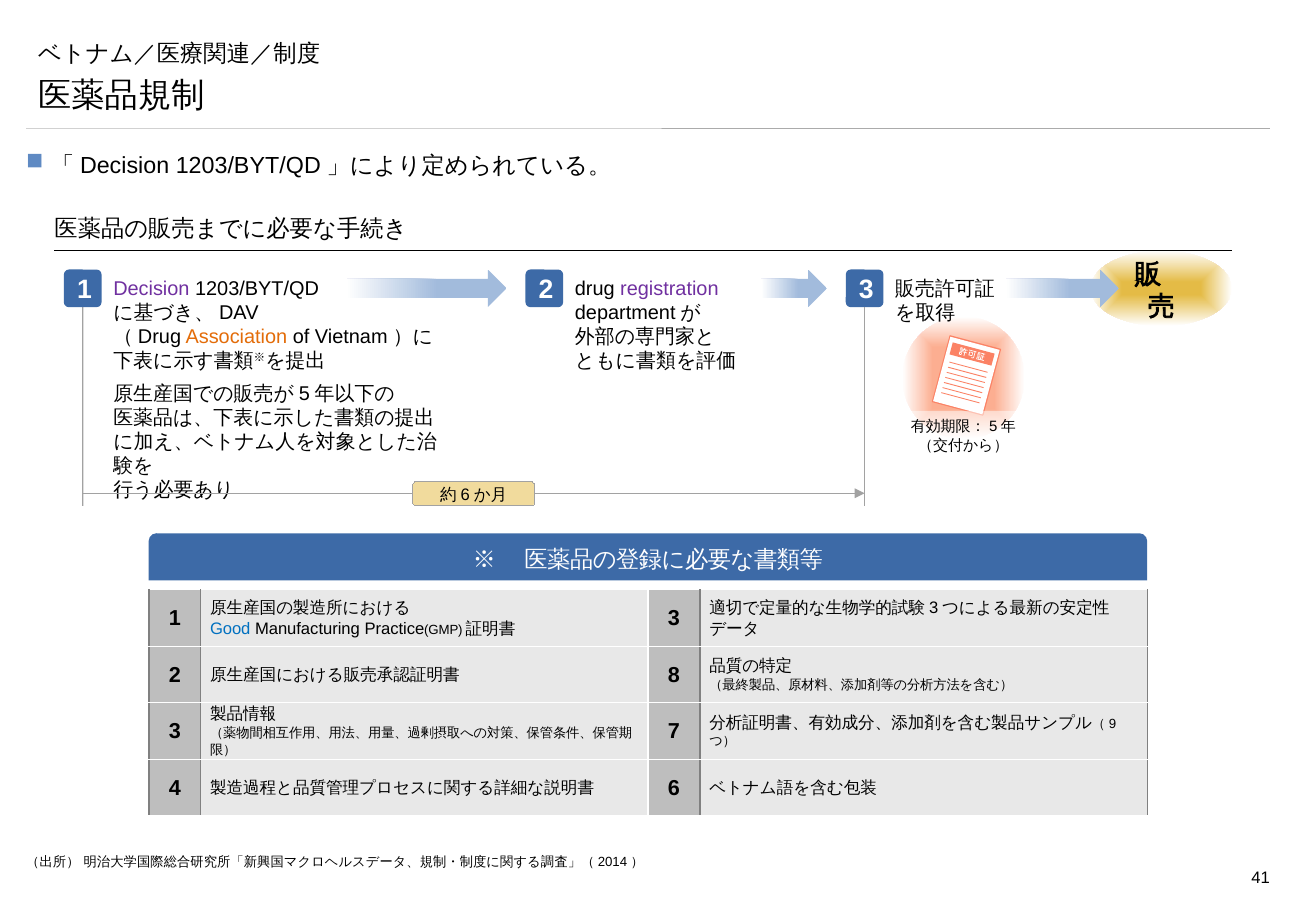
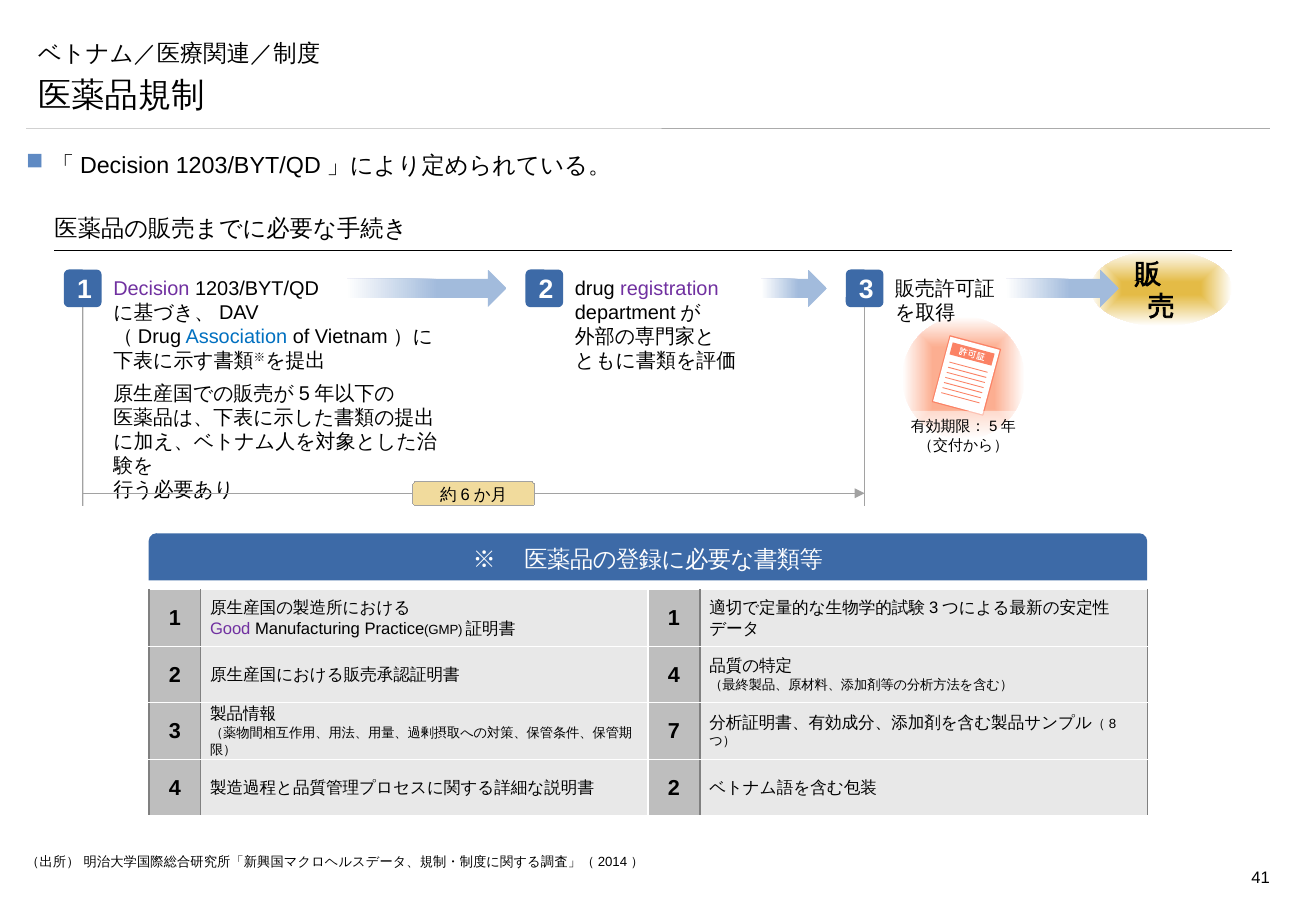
Association colour: orange -> blue (236, 337)
Good colour: blue -> purple (230, 629)
3: 3 -> 1 (674, 619)
8: 8 -> 4 (674, 675)
9: 9 -> 8 (1113, 724)
6: 6 -> 2 (674, 788)
